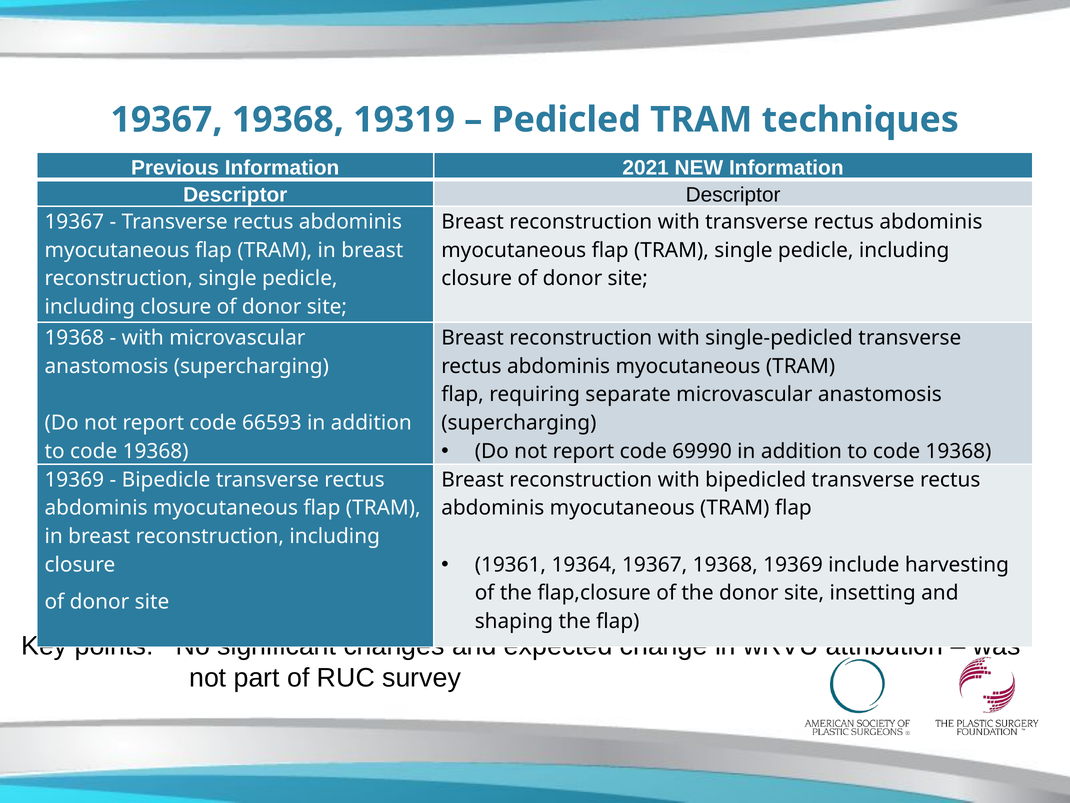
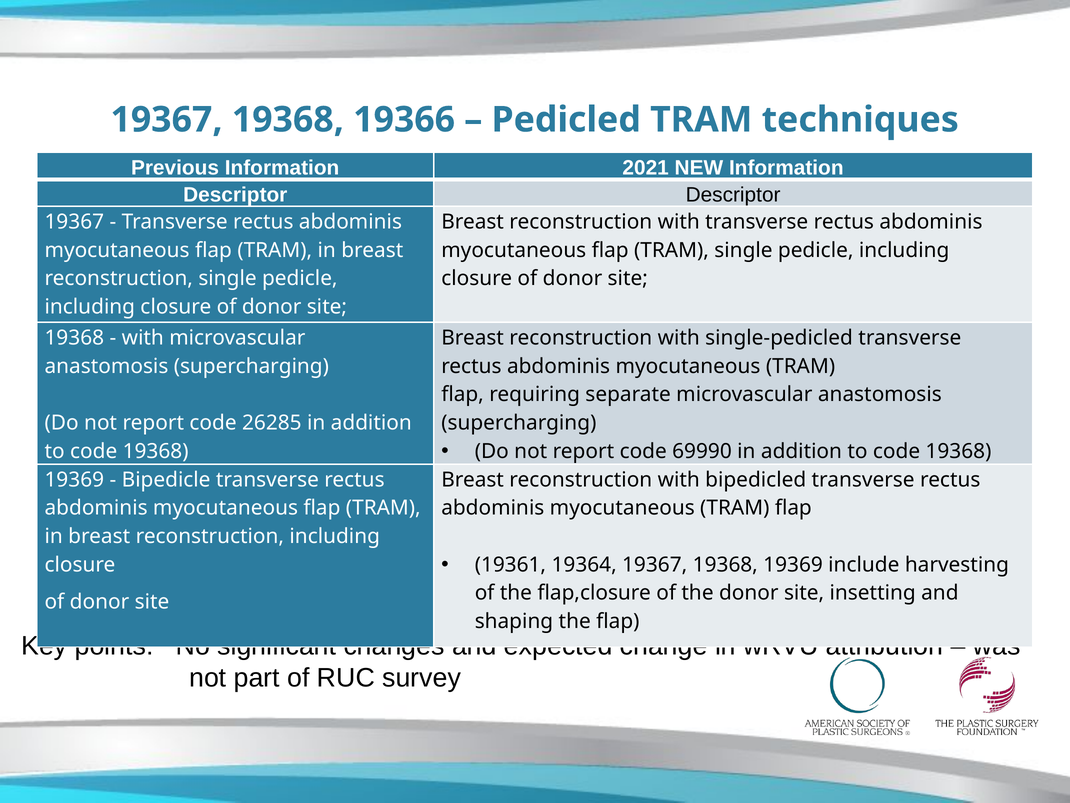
19319: 19319 -> 19366 (404, 120)
66593: 66593 -> 26285 (272, 423)
